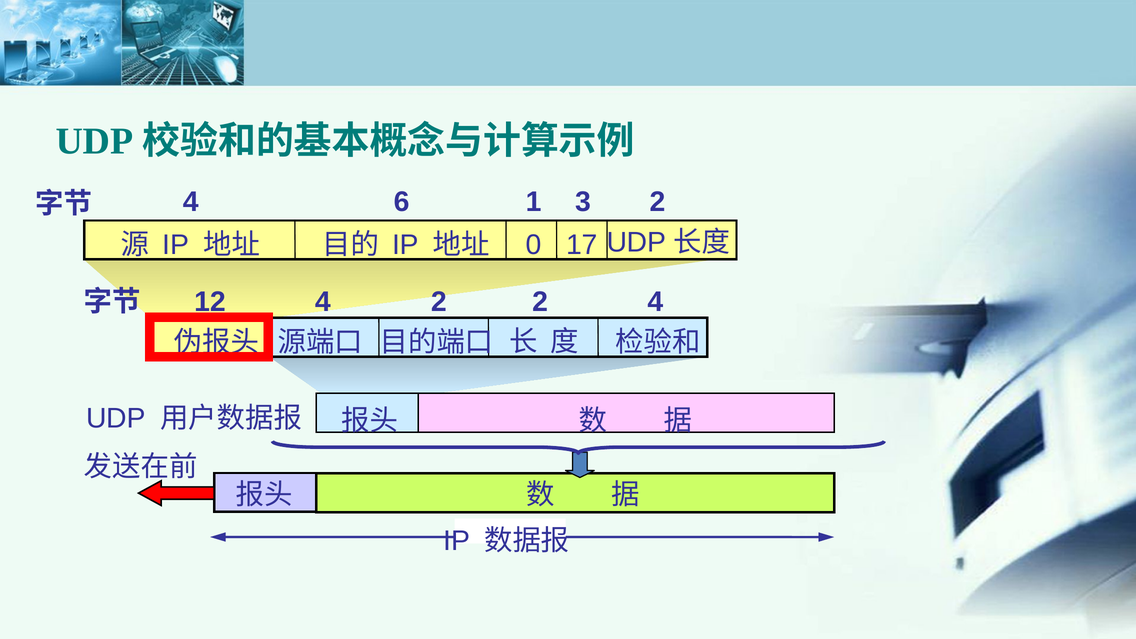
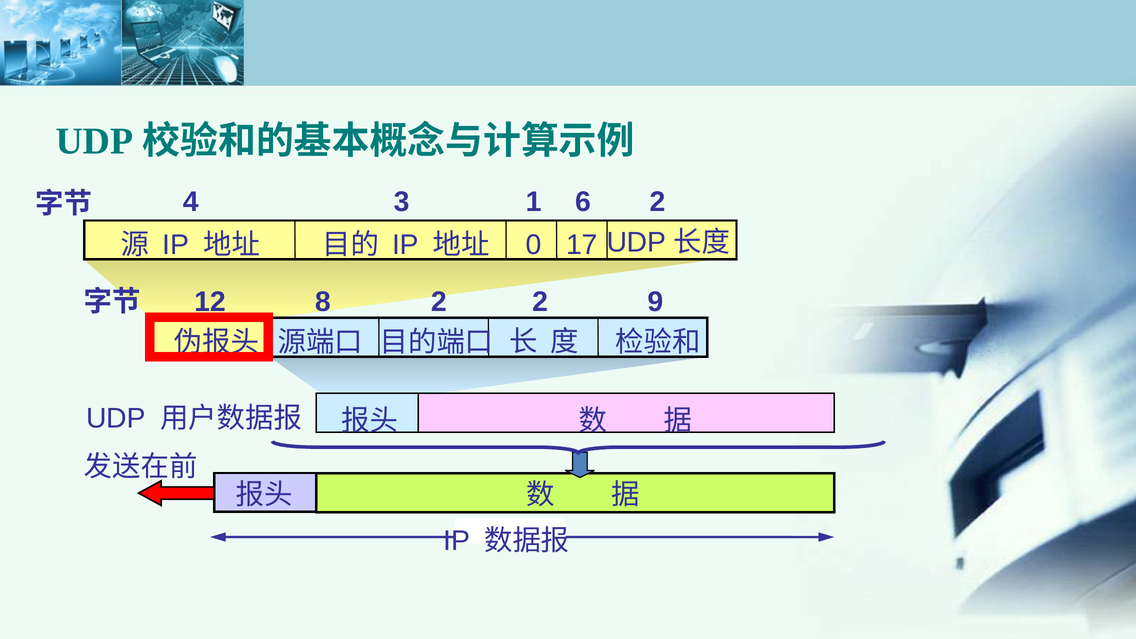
6: 6 -> 3 (402, 202)
3: 3 -> 6 (583, 202)
4: 4 -> 8 (323, 302)
2 4: 4 -> 9 (655, 302)
